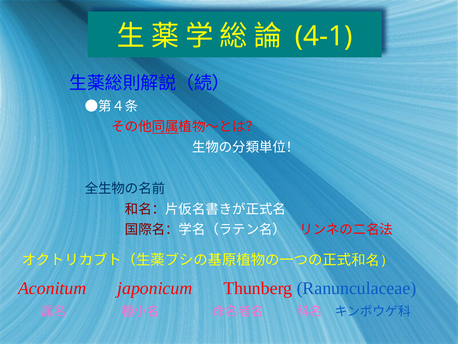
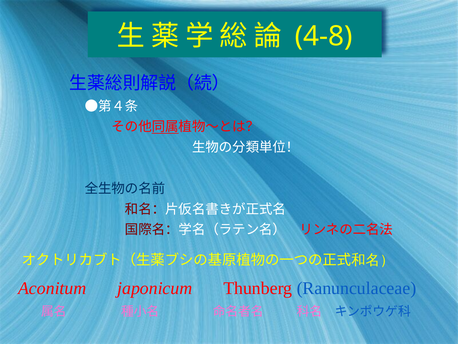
4-1: 4-1 -> 4-8 (324, 36)
